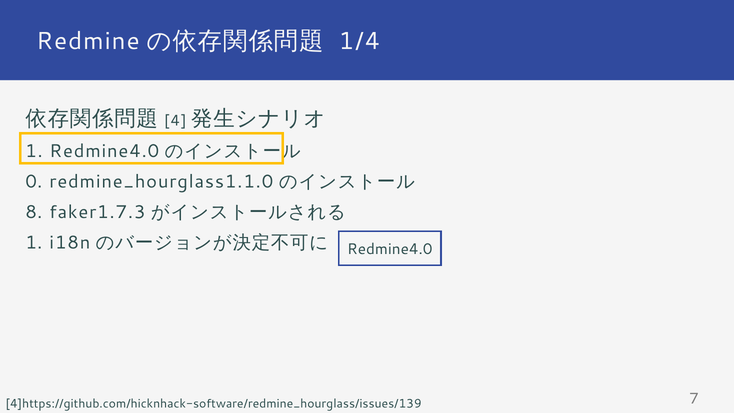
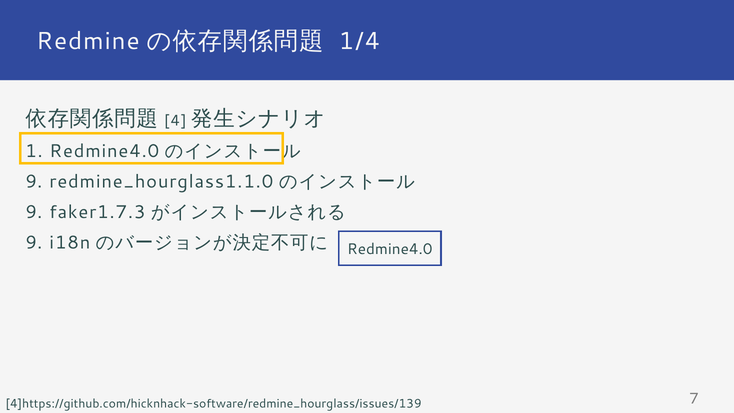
0: 0 -> 9 (34, 181)
8: 8 -> 9 (34, 212)
1: 1 -> 9 (34, 242)
